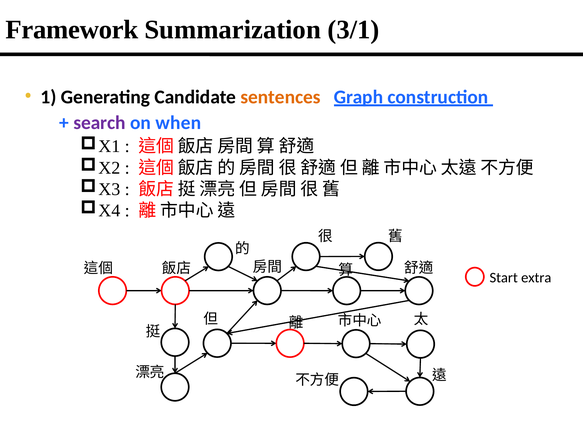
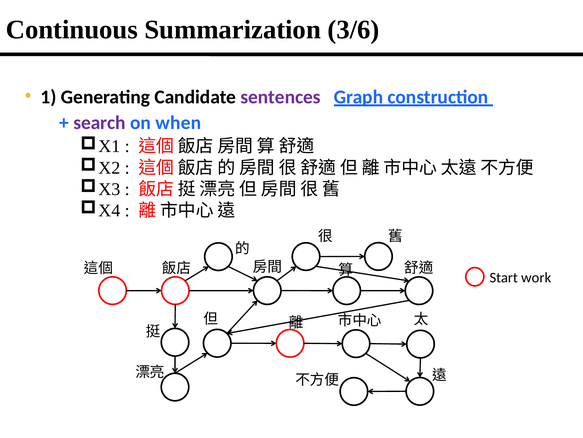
Framework: Framework -> Continuous (72, 30)
3/1: 3/1 -> 3/6 (353, 30)
sentences colour: orange -> purple (281, 97)
extra: extra -> work (536, 277)
